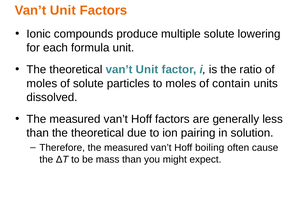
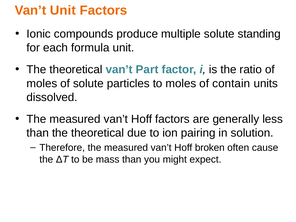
lowering: lowering -> standing (259, 34)
theoretical van’t Unit: Unit -> Part (147, 70)
boiling: boiling -> broken (210, 148)
